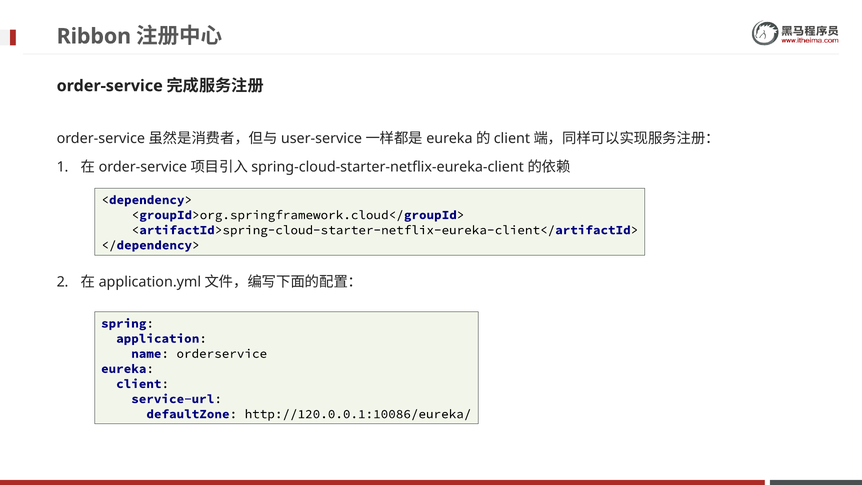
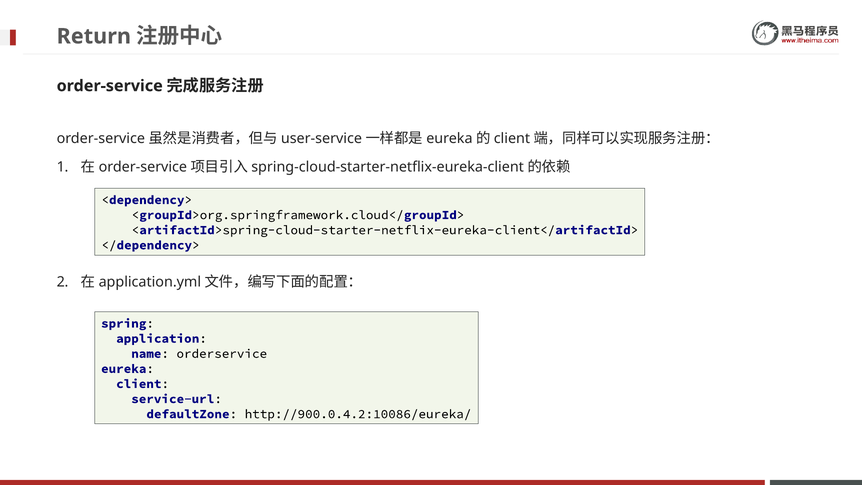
Ribbon: Ribbon -> Return (94, 36)
http://120.0.0.1:10086/eureka/: http://120.0.0.1:10086/eureka/ -> http://900.0.4.2:10086/eureka/ (358, 414)
